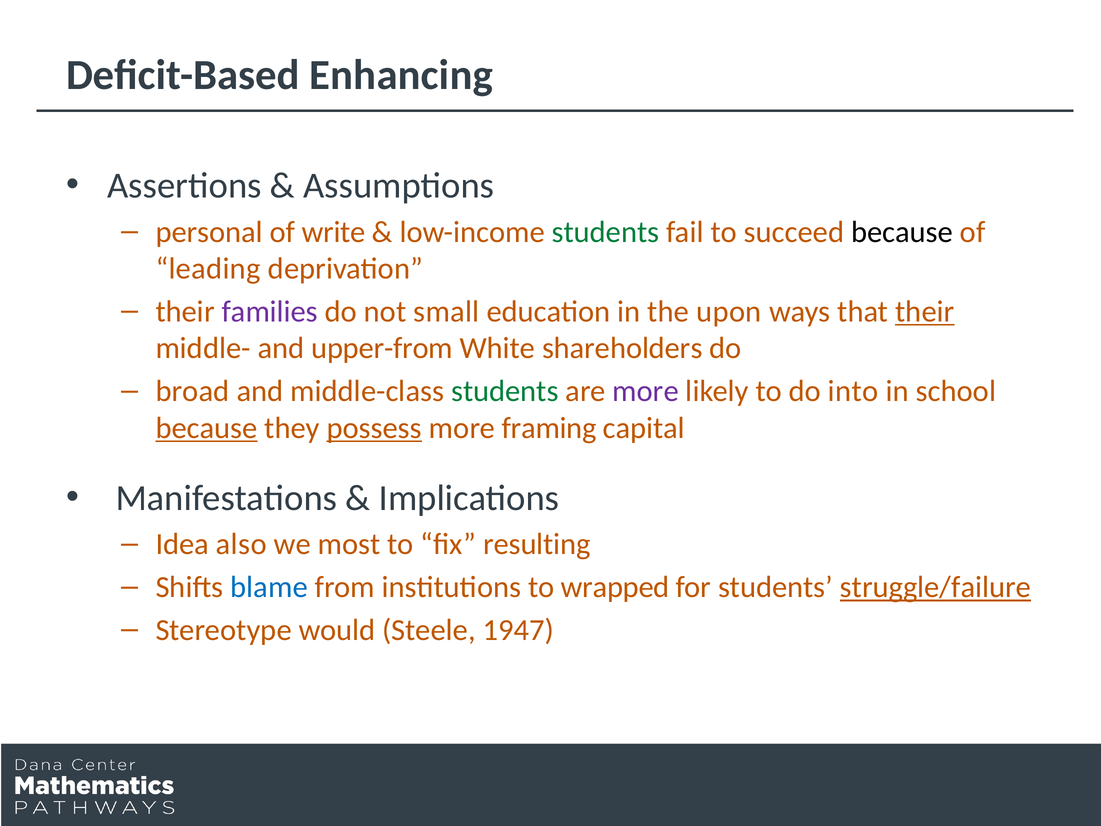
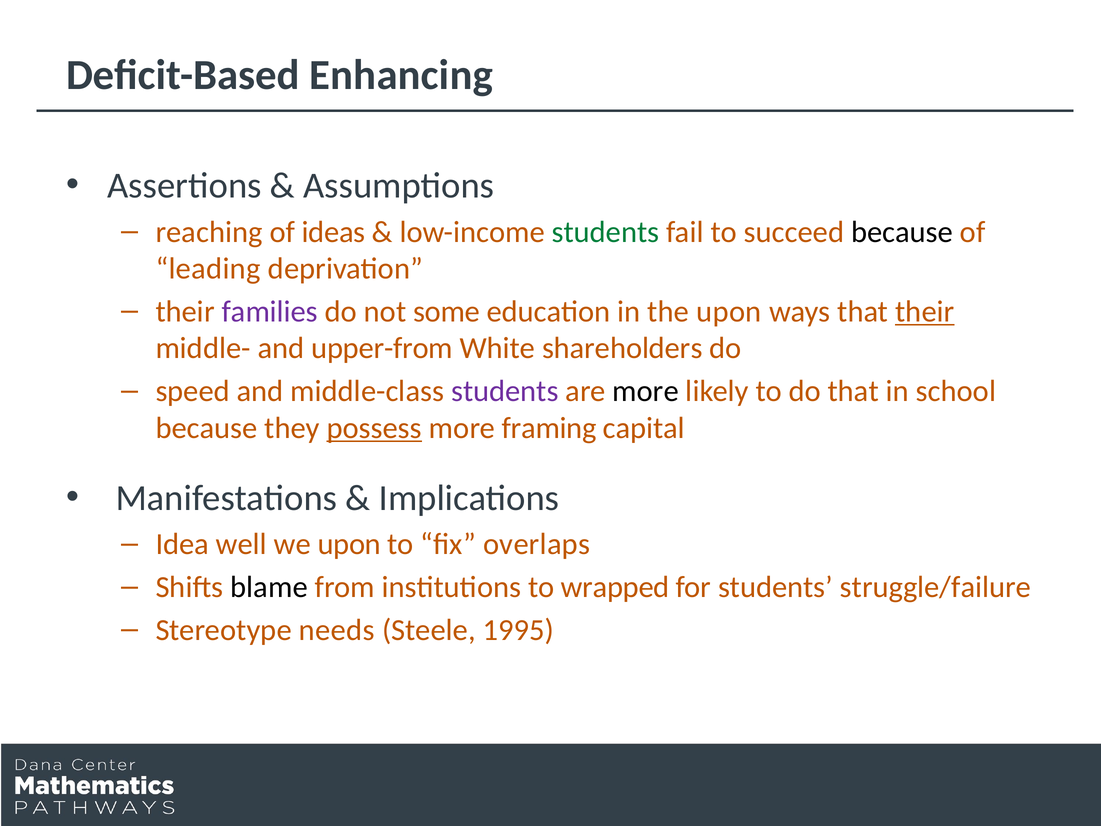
personal: personal -> reaching (209, 232)
write: write -> ideas (334, 232)
small: small -> some (447, 312)
broad: broad -> speed (193, 391)
students colour: green -> purple (505, 391)
more colour: purple -> black (646, 391)
do into: into -> that (853, 391)
because underline: present -> none (207, 428)
also: also -> well (241, 544)
we most: most -> upon (349, 544)
resulting: resulting -> overlaps (537, 544)
blame colour: blue -> black (269, 587)
struggle/failure underline: present -> none (935, 587)
would: would -> needs (337, 630)
1947: 1947 -> 1995 (518, 630)
